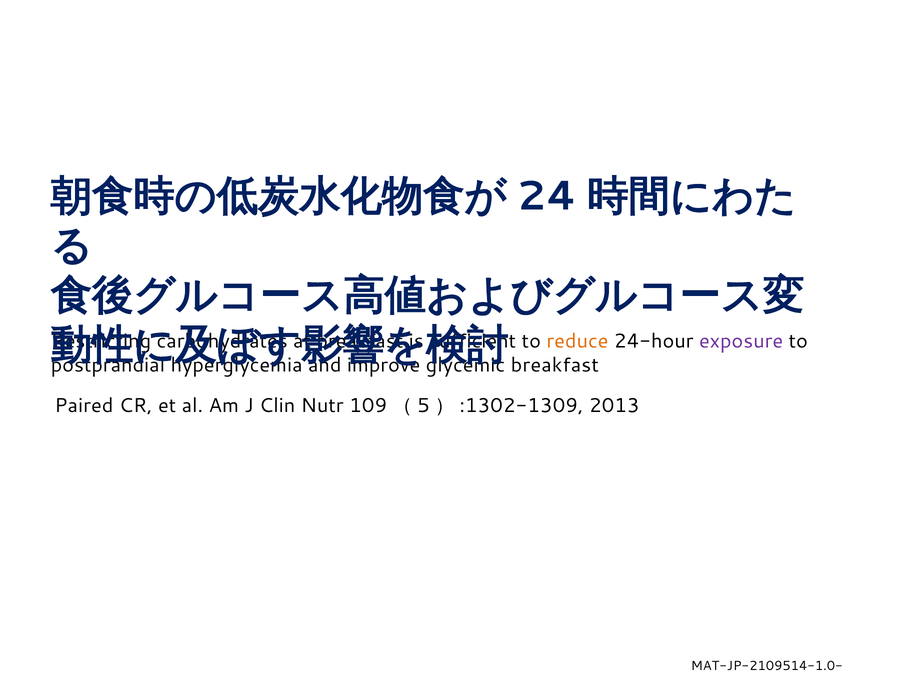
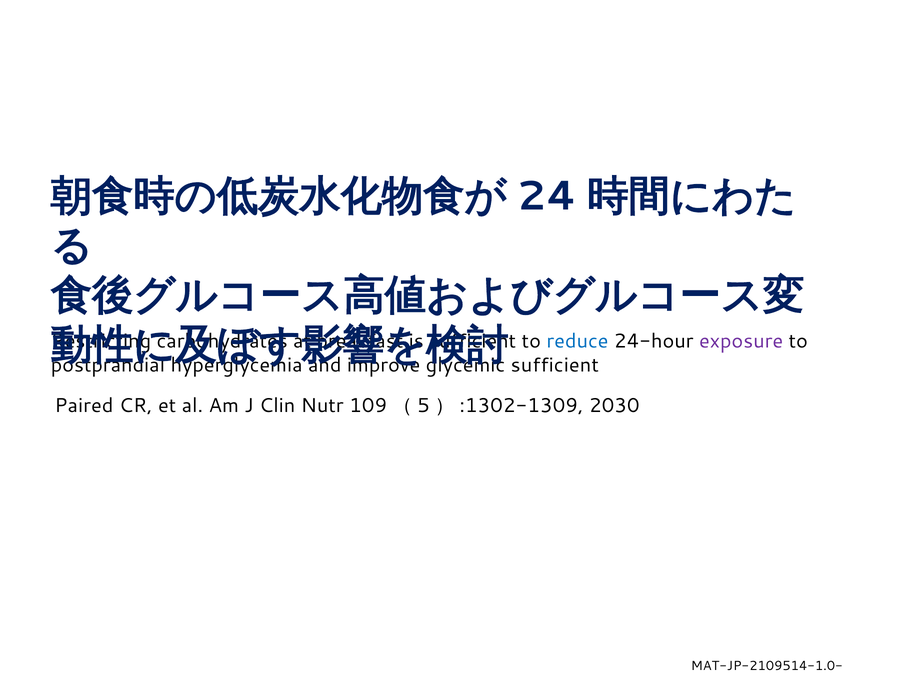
reduce colour: orange -> blue (577, 341)
breakfast: breakfast -> sufficient (555, 365)
2013: 2013 -> 2030 (614, 405)
